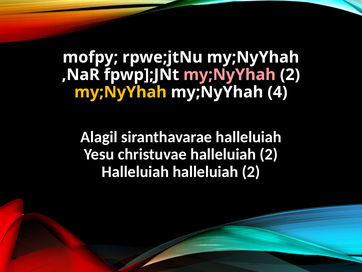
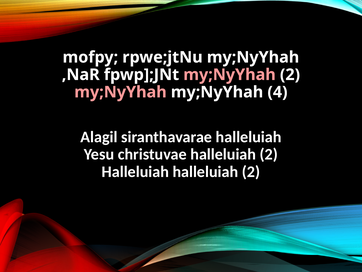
my;NyYhah colour: yellow -> pink (120, 92)
